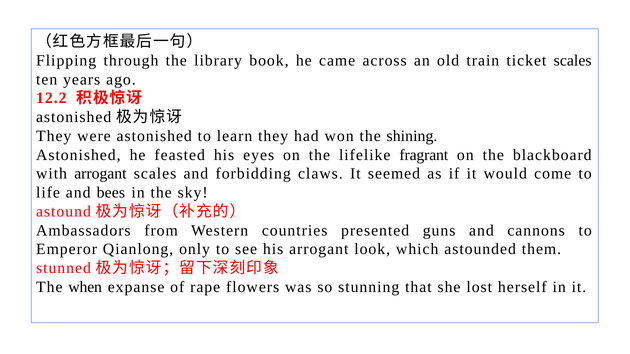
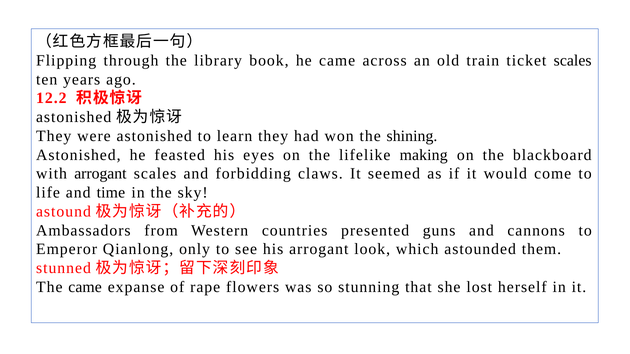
fragrant: fragrant -> making (424, 155)
bees: bees -> time (111, 193)
The when: when -> came (85, 287)
